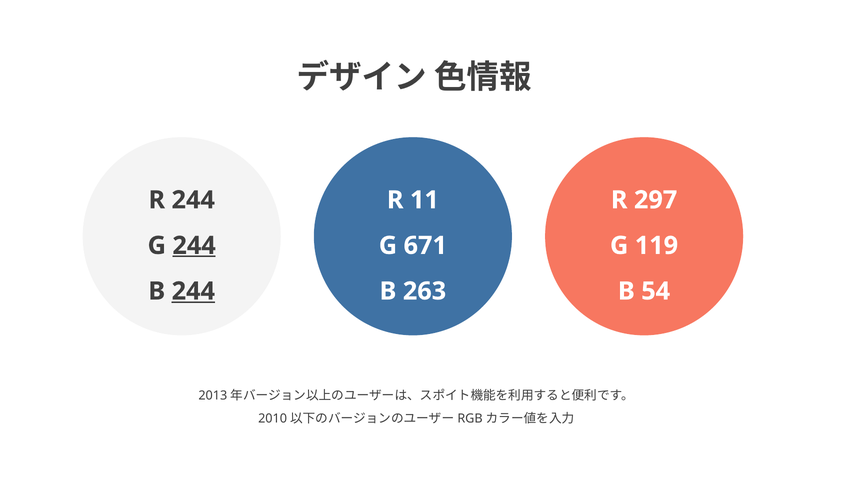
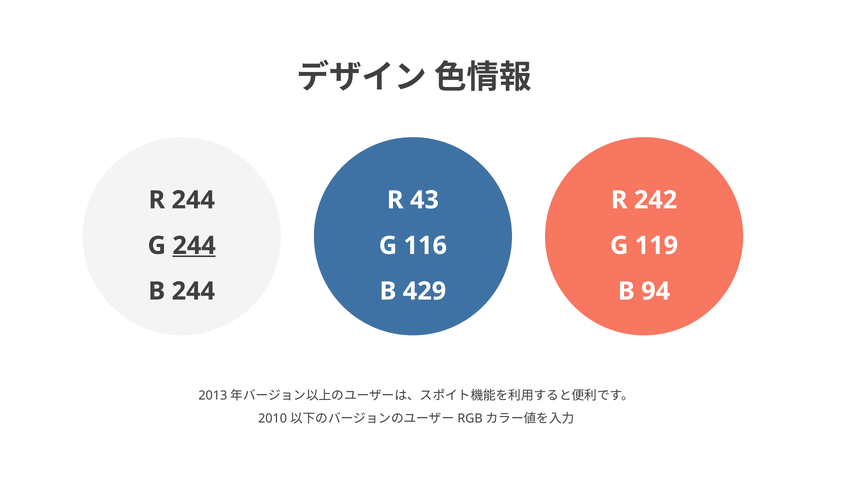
11: 11 -> 43 (424, 200)
297: 297 -> 242 (656, 200)
671: 671 -> 116 (425, 245)
244 underline: present -> none (193, 291)
263: 263 -> 429 (425, 291)
54: 54 -> 94 (656, 291)
